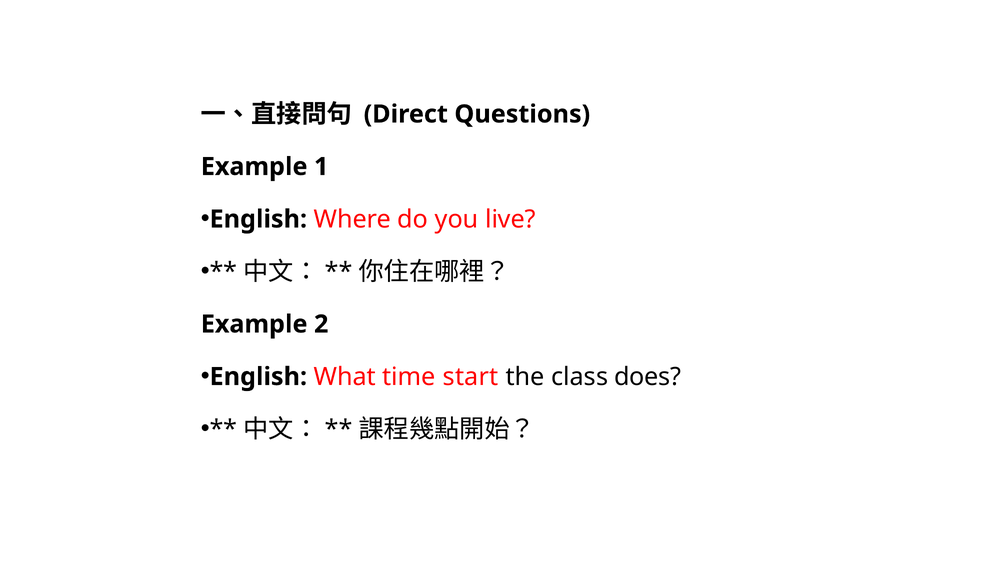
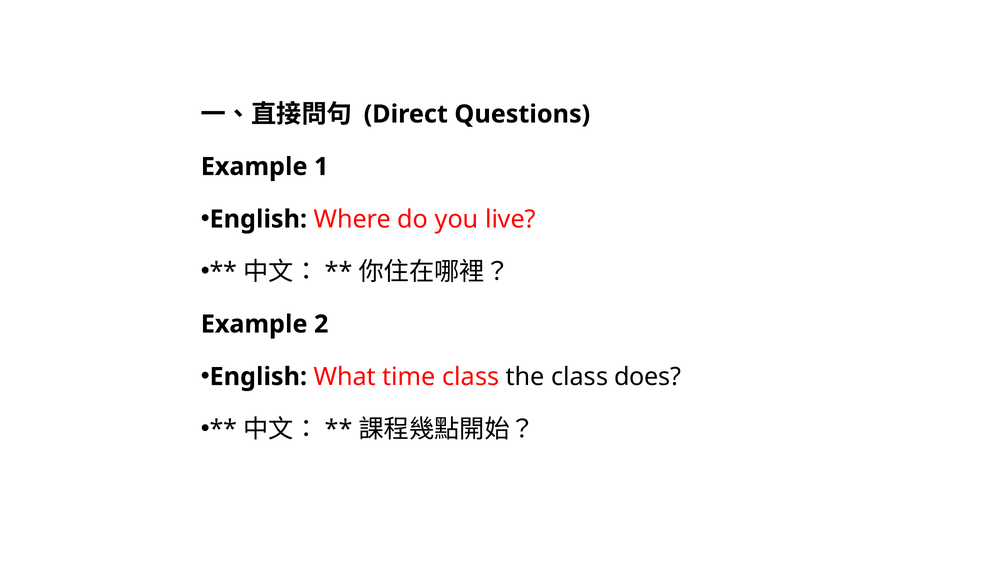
time start: start -> class (471, 377)
